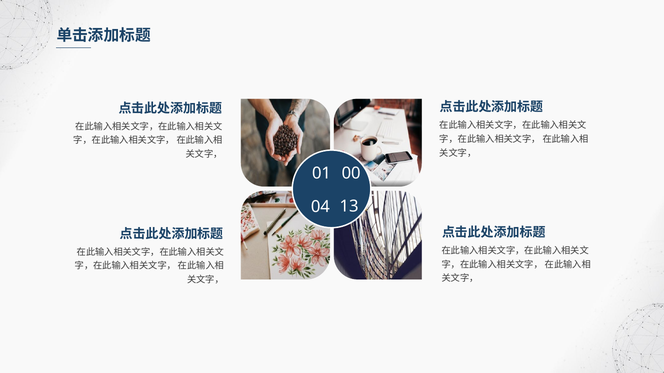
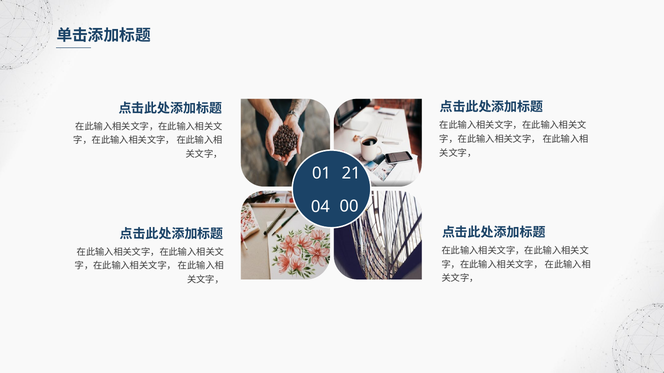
00: 00 -> 21 (351, 174)
13: 13 -> 00 (349, 207)
